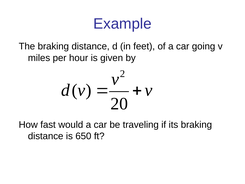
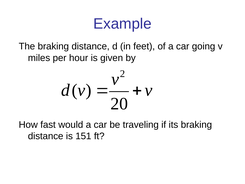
650: 650 -> 151 (83, 136)
